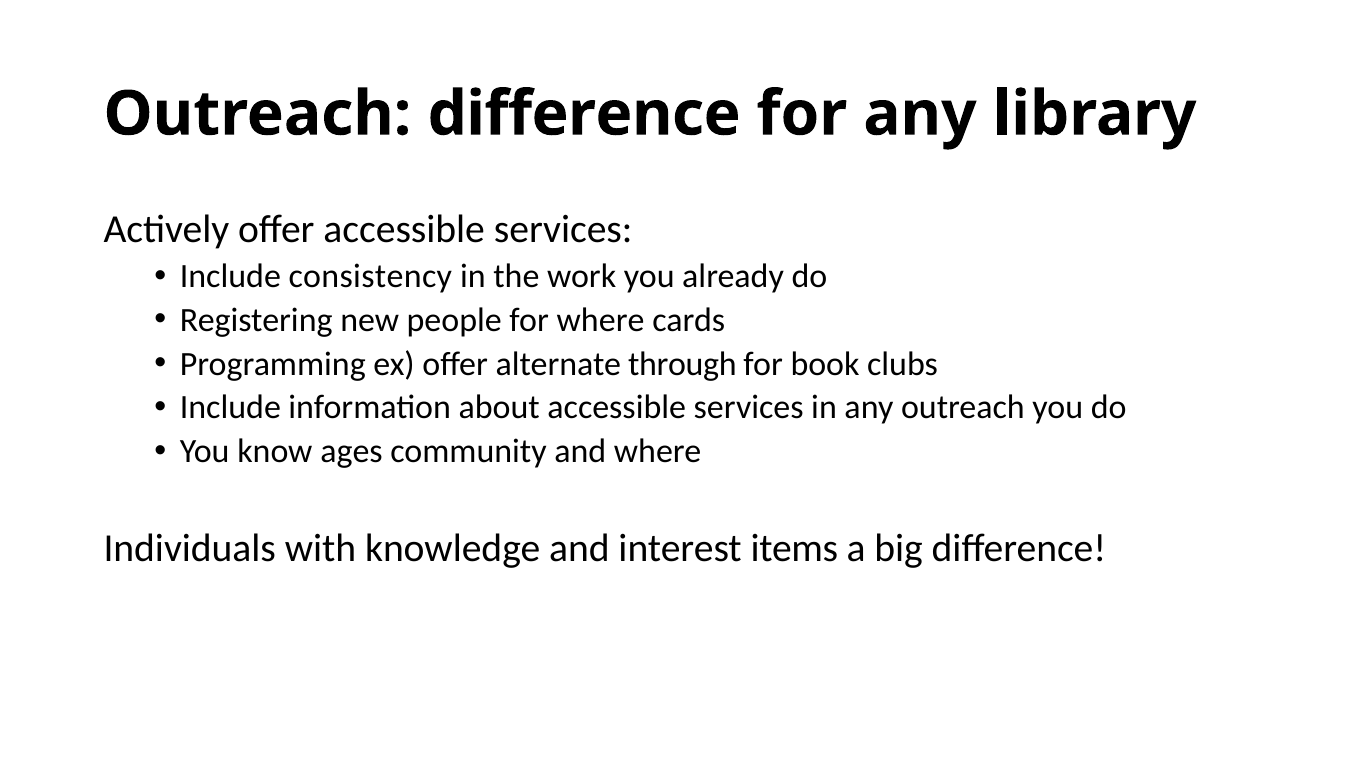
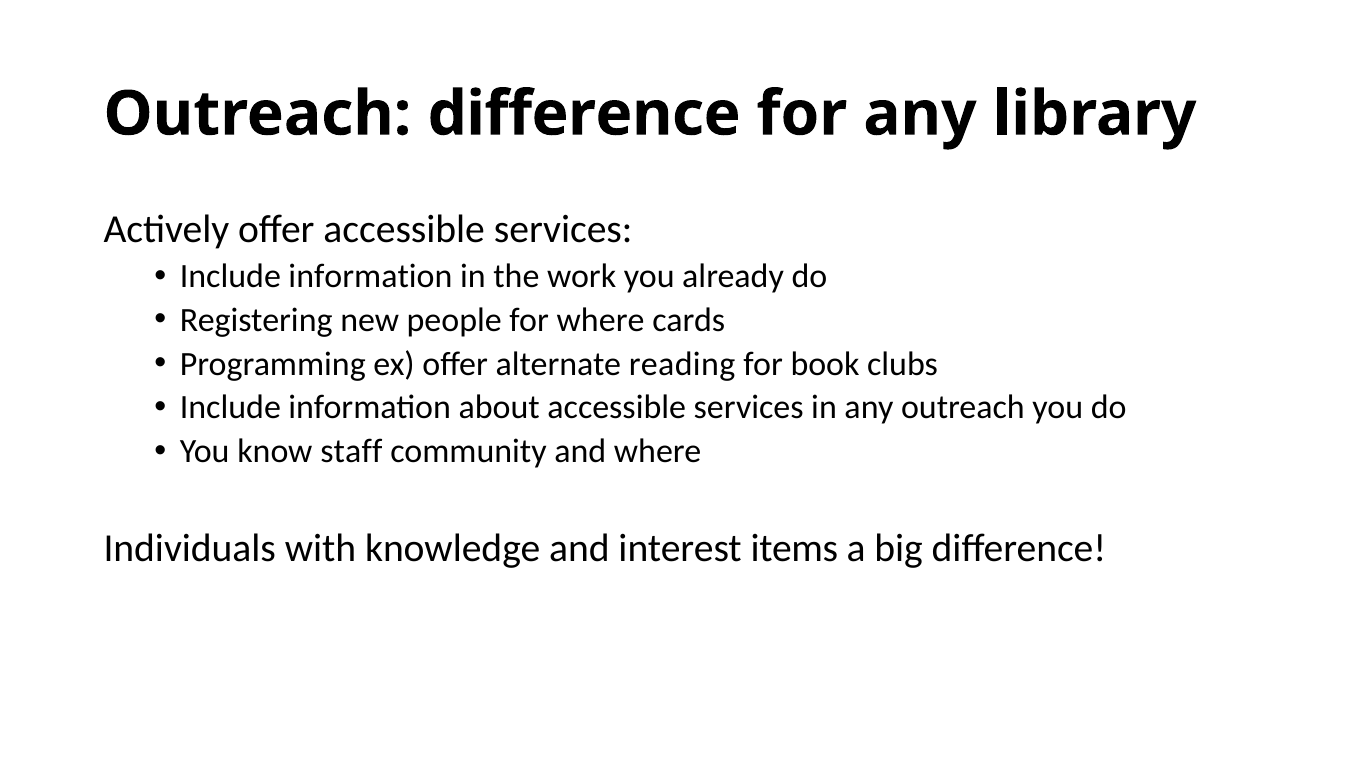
consistency: consistency -> information (370, 276)
through: through -> reading (682, 364)
ages: ages -> staff (351, 451)
